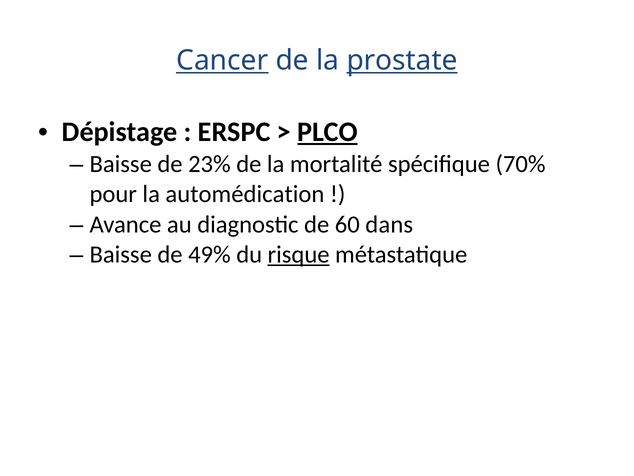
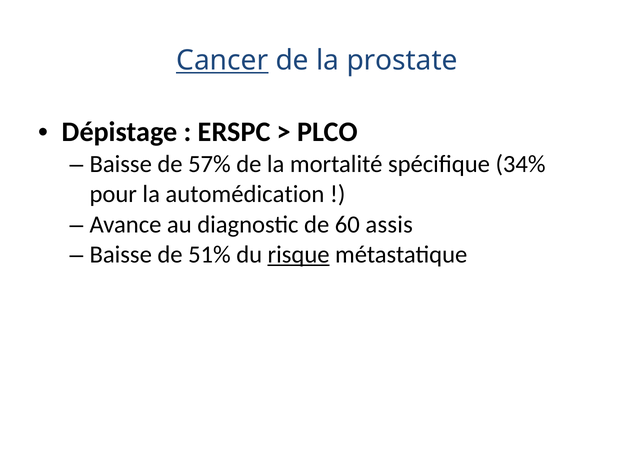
prostate underline: present -> none (402, 61)
PLCO underline: present -> none (328, 132)
23%: 23% -> 57% (209, 164)
70%: 70% -> 34% (521, 164)
dans: dans -> assis (389, 224)
49%: 49% -> 51% (209, 254)
